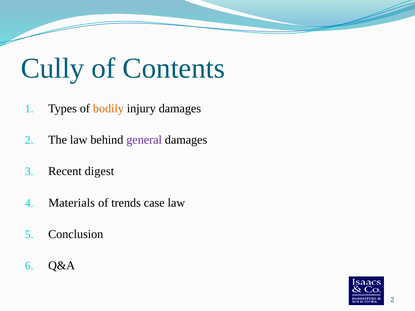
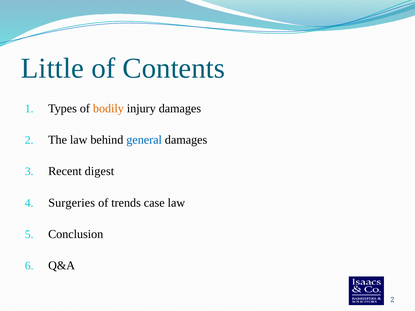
Cully: Cully -> Little (52, 69)
general colour: purple -> blue (144, 140)
Materials: Materials -> Surgeries (72, 203)
